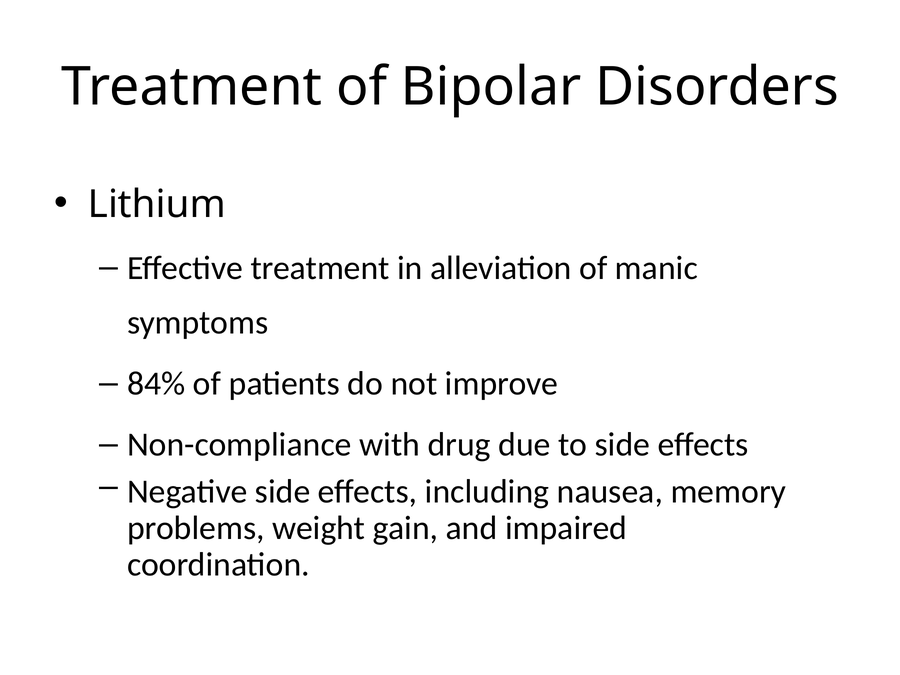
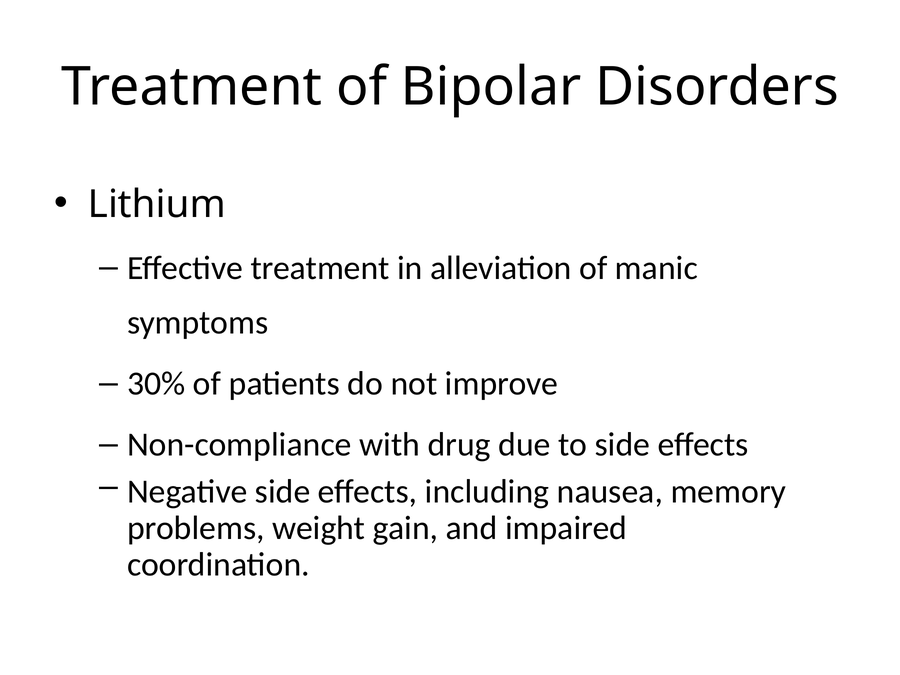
84%: 84% -> 30% (156, 384)
